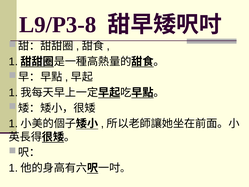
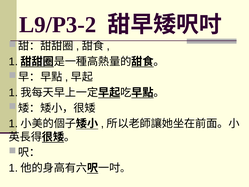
L9/P3-8: L9/P3-8 -> L9/P3-2 (58, 25)
